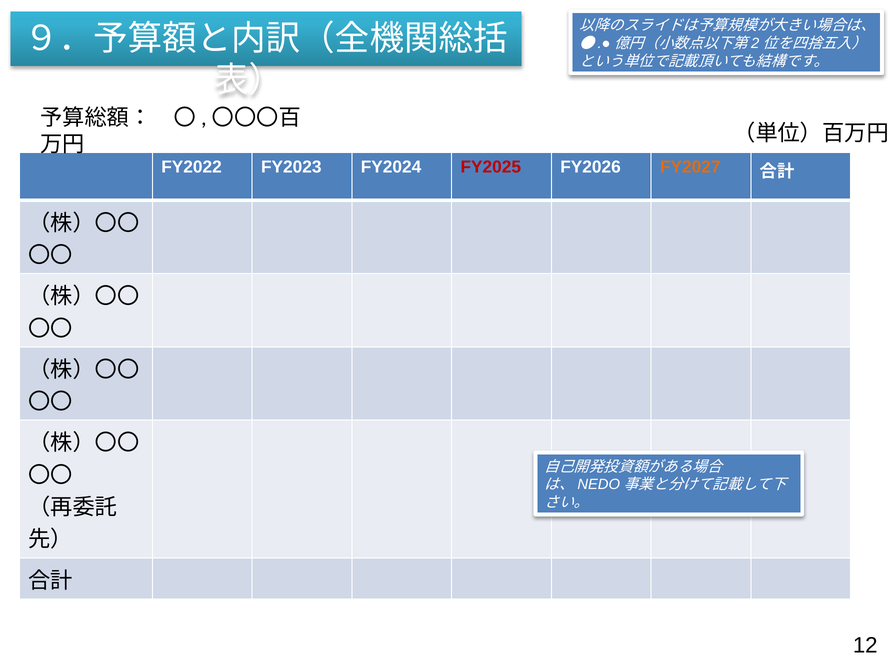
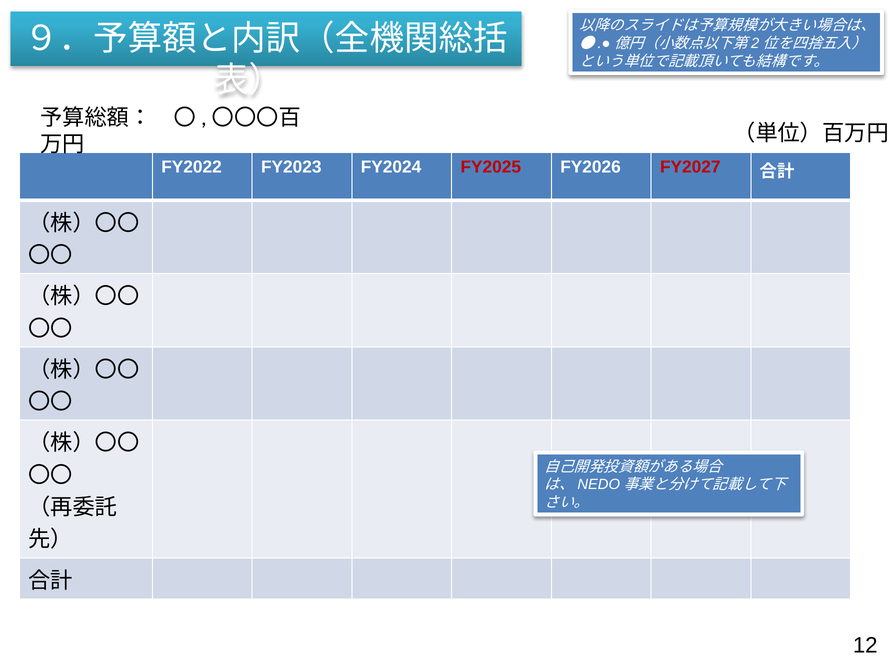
FY2027 colour: orange -> red (690, 167)
